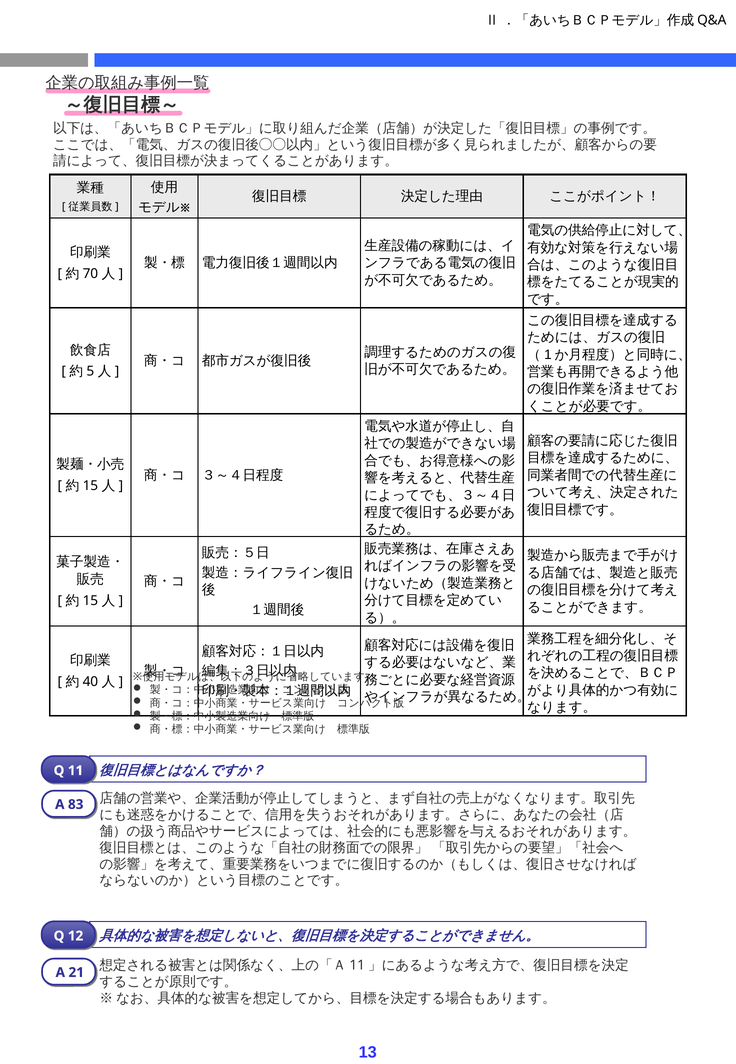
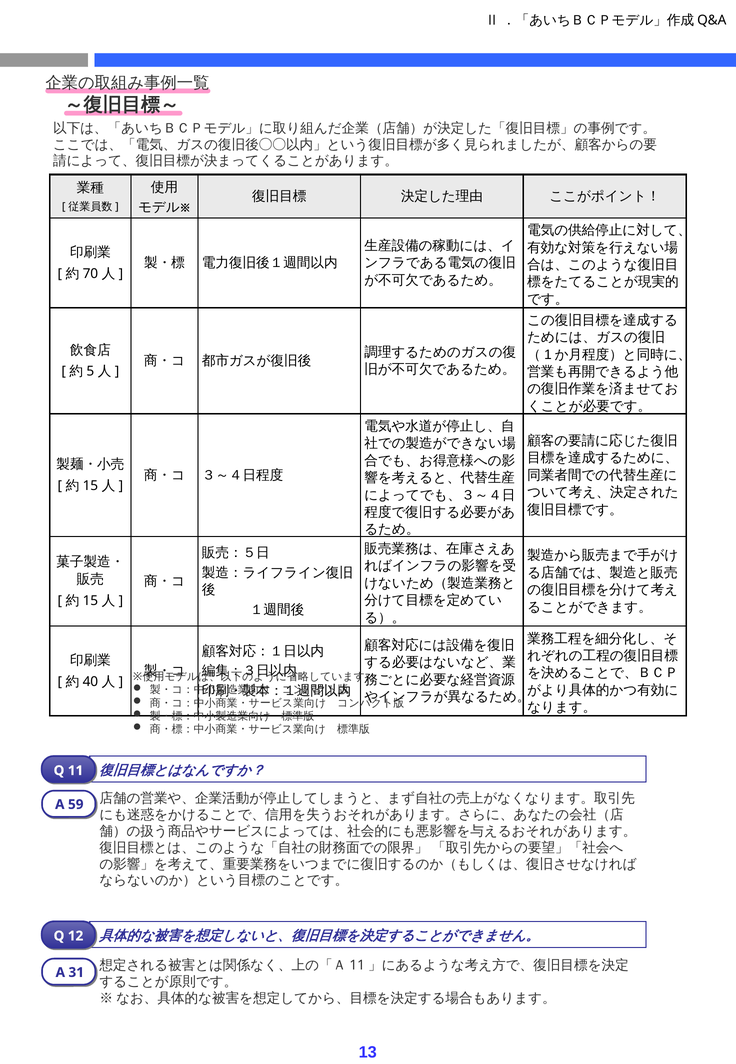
83: 83 -> 59 (76, 804)
21: 21 -> 31 (76, 972)
